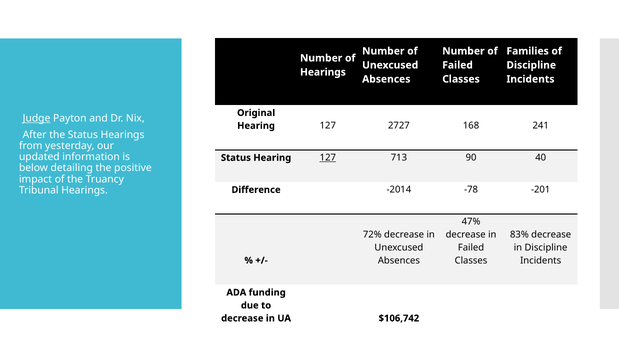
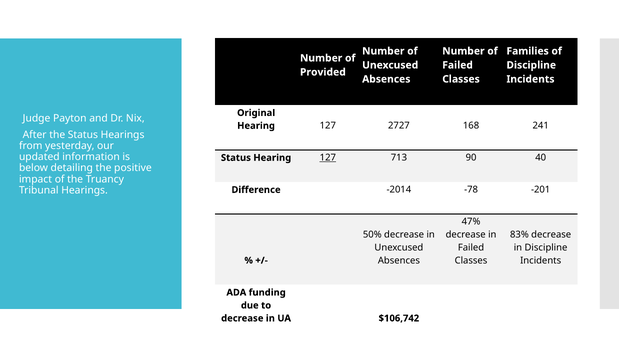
Hearings: Hearings -> Provided (323, 72)
Judge underline: present -> none (37, 118)
72%: 72% -> 50% (372, 235)
